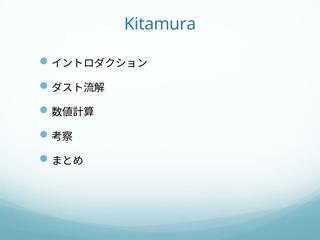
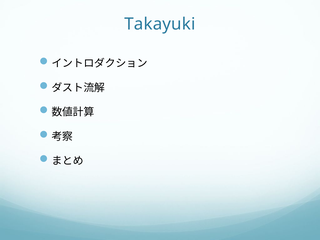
Kitamura: Kitamura -> Takayuki (160, 24)
